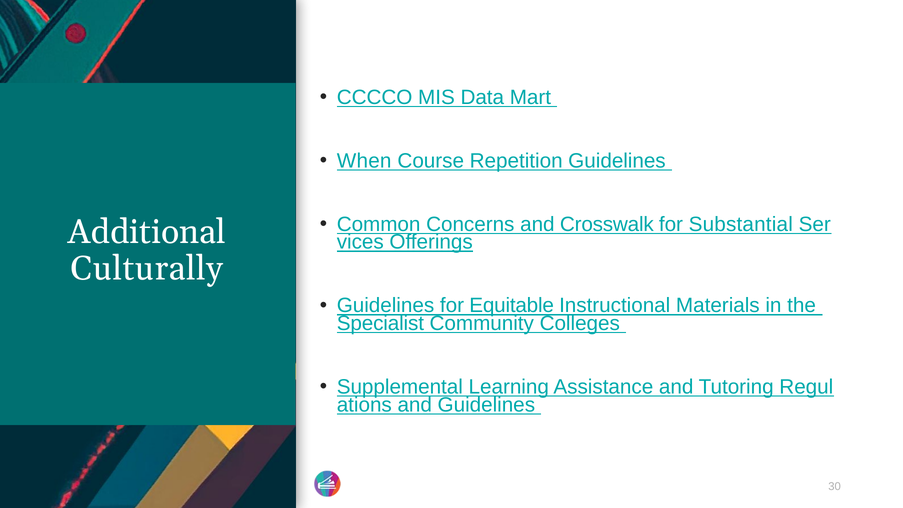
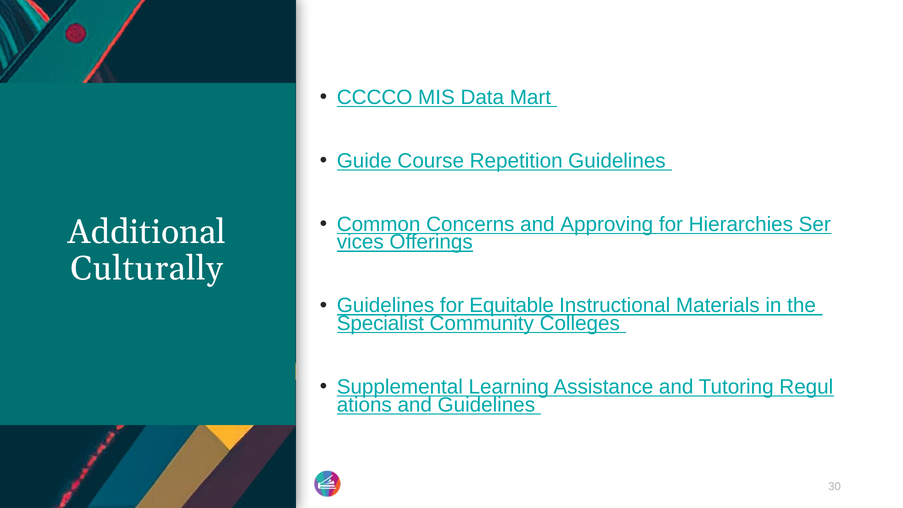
When: When -> Guide (364, 161)
Crosswalk: Crosswalk -> Approving (607, 224)
Substantial: Substantial -> Hierarchies (741, 224)
